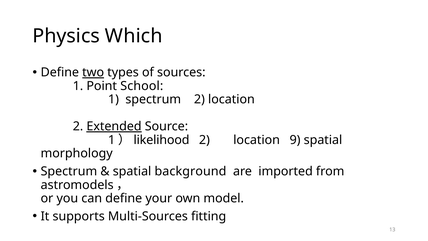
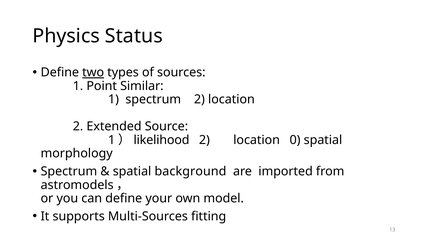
Which: Which -> Status (134, 36)
School: School -> Similar (142, 86)
Extended underline: present -> none (114, 126)
9: 9 -> 0 (295, 140)
